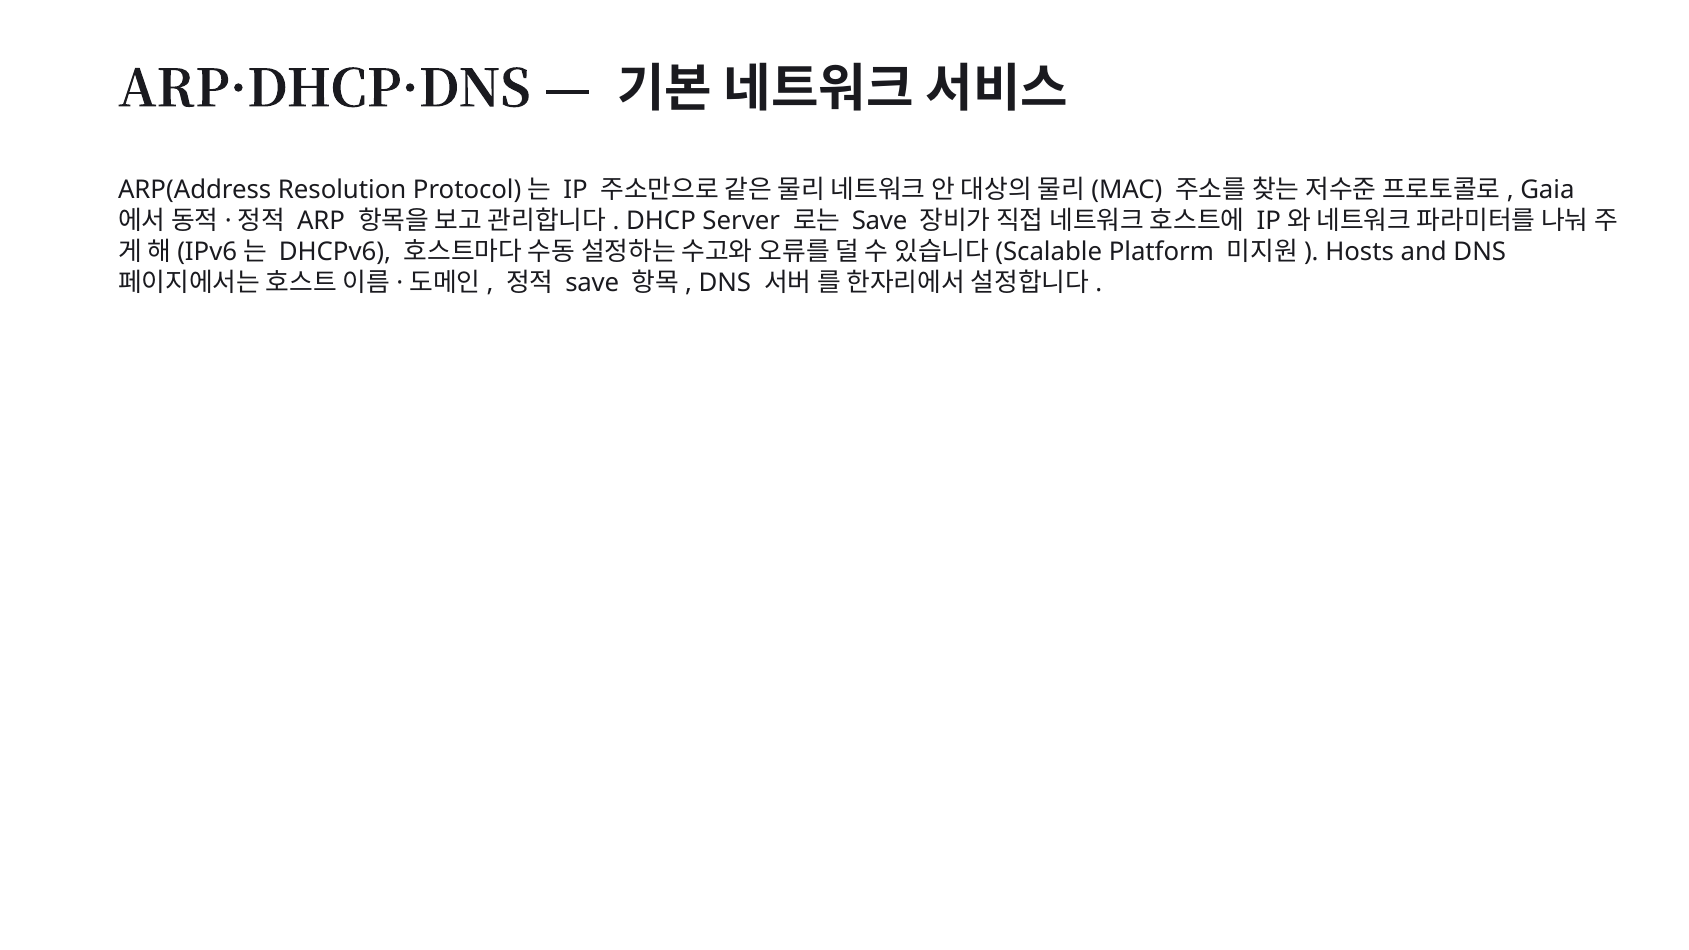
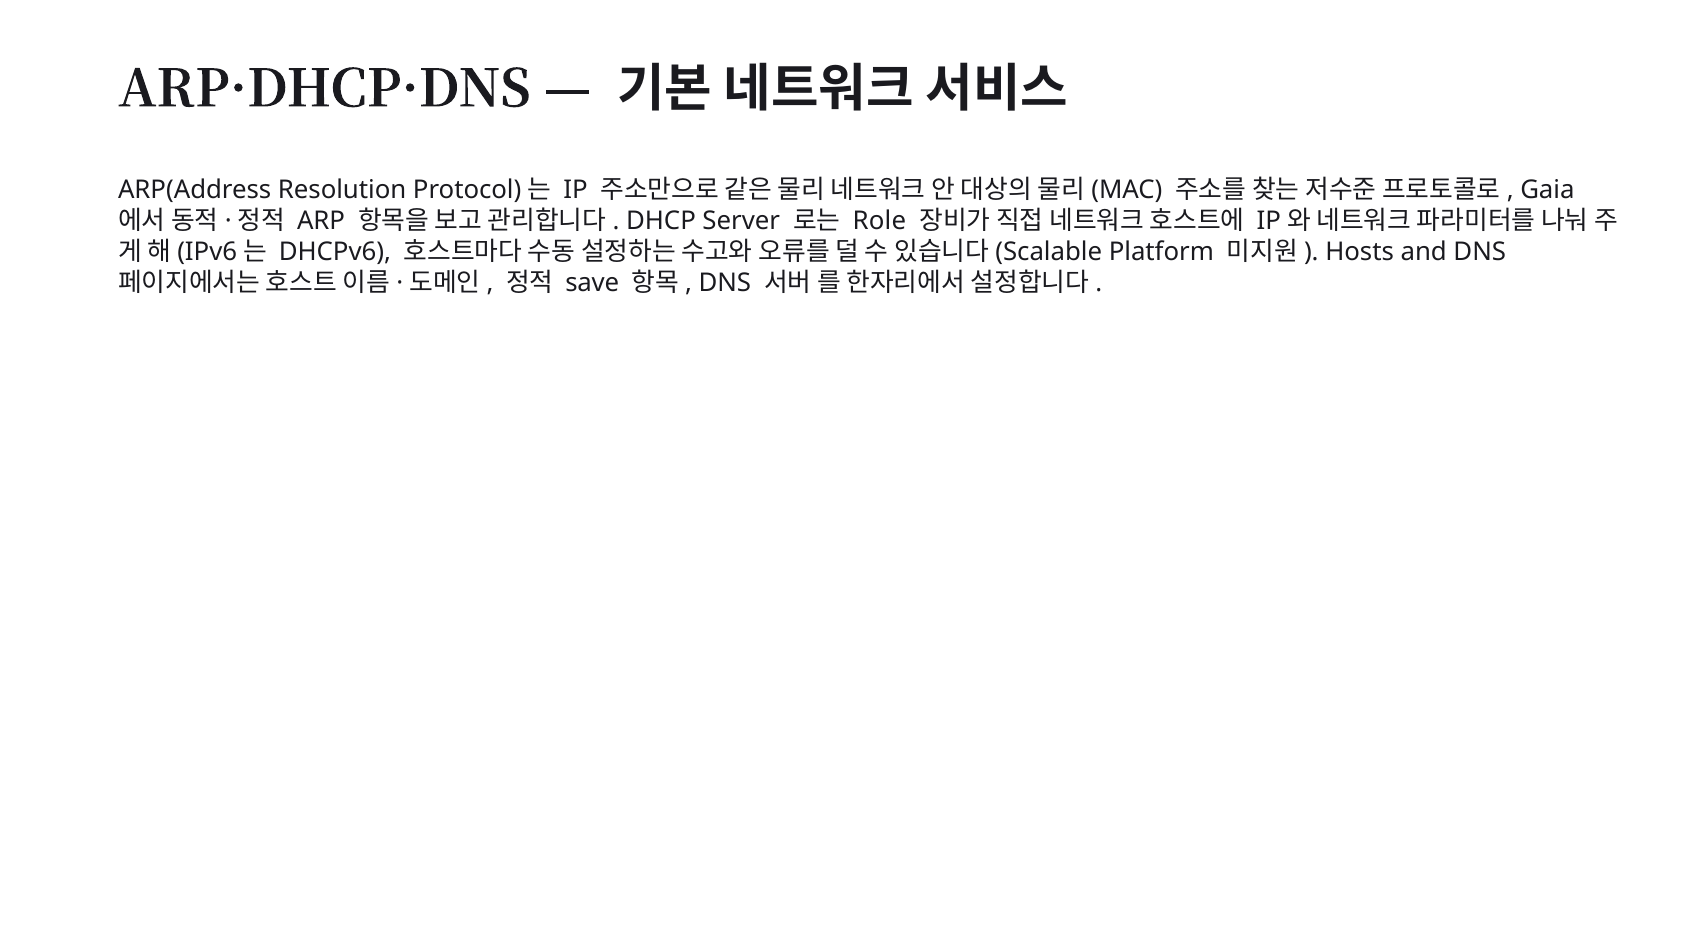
Save: Save -> Role (879, 221)
